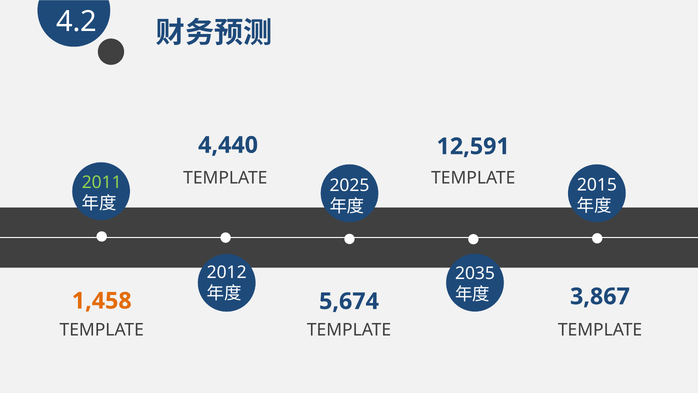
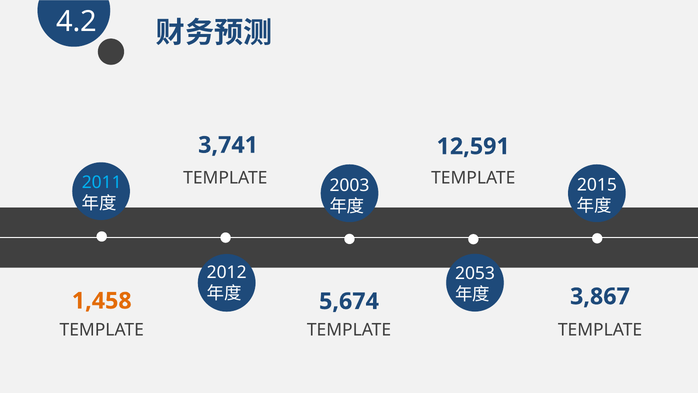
4,440: 4,440 -> 3,741 (228, 145)
2011 colour: light green -> light blue (102, 182)
2025: 2025 -> 2003 (349, 185)
2035: 2035 -> 2053 (475, 273)
